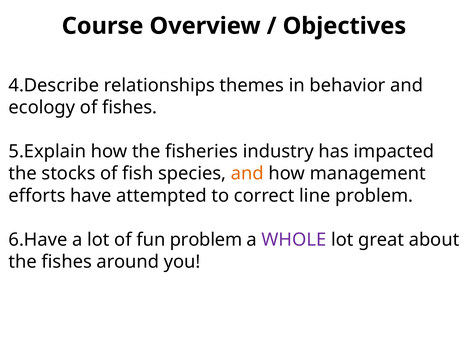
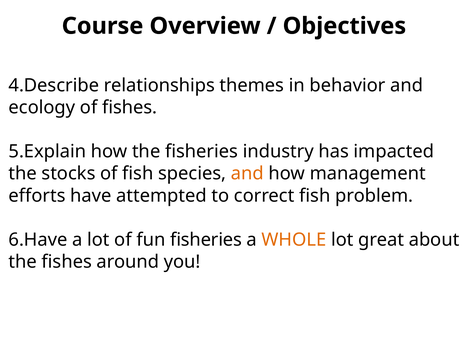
correct line: line -> fish (315, 196)
fun problem: problem -> fisheries (206, 240)
WHOLE colour: purple -> orange (294, 240)
